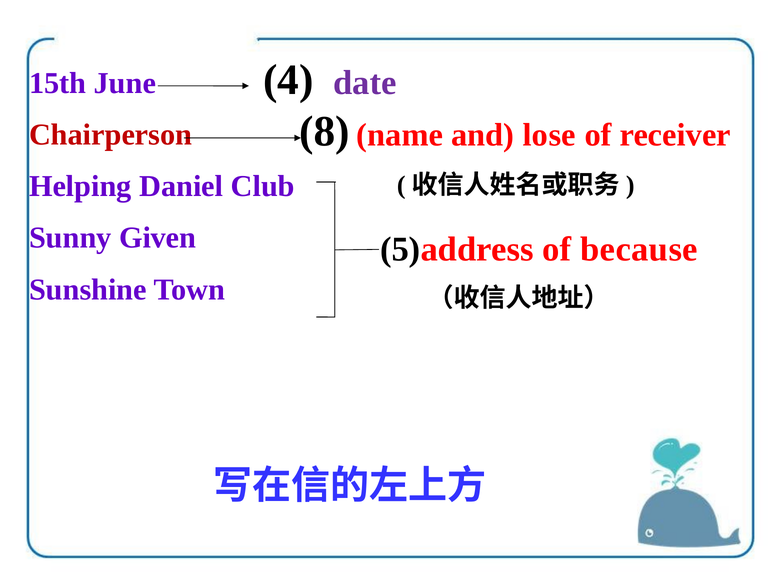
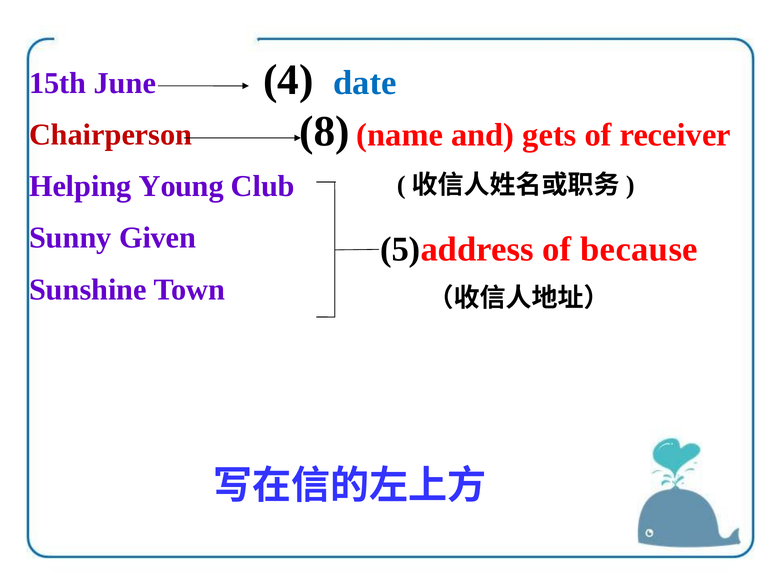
date colour: purple -> blue (365, 83)
lose: lose -> gets (549, 135)
Daniel: Daniel -> Young (181, 186)
